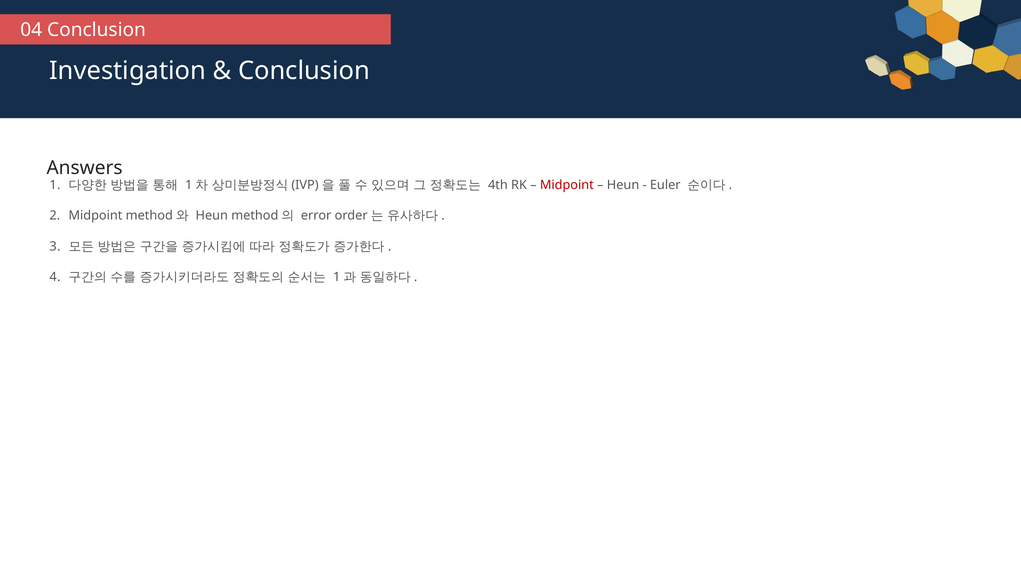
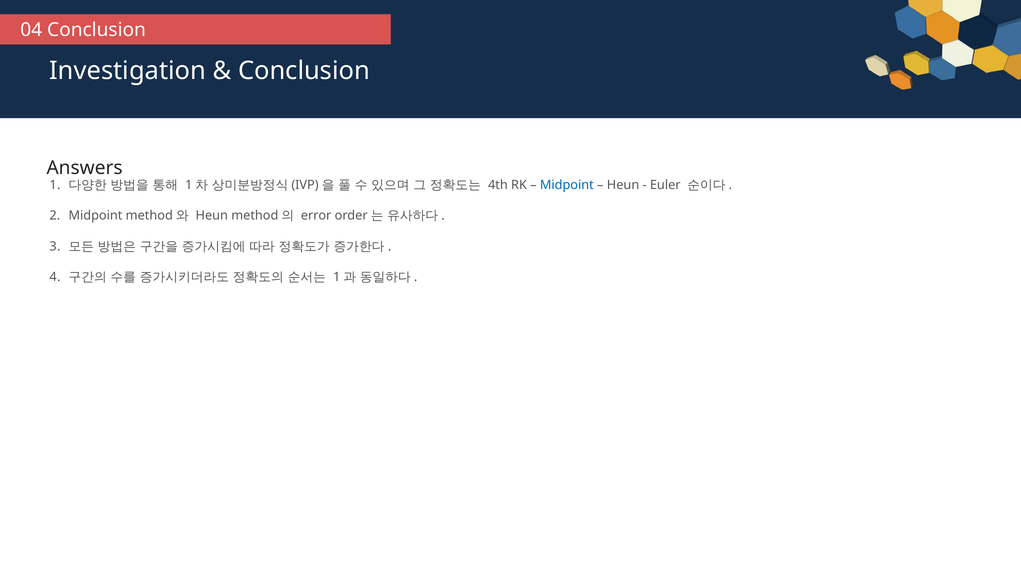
Midpoint colour: red -> blue (567, 185)
